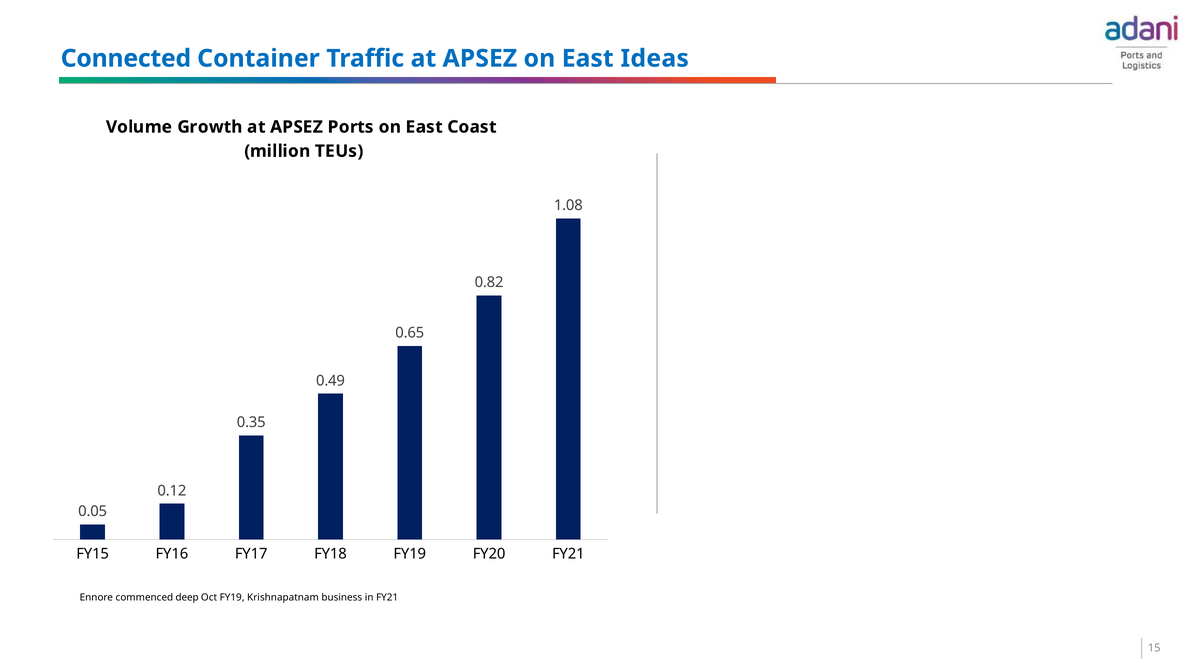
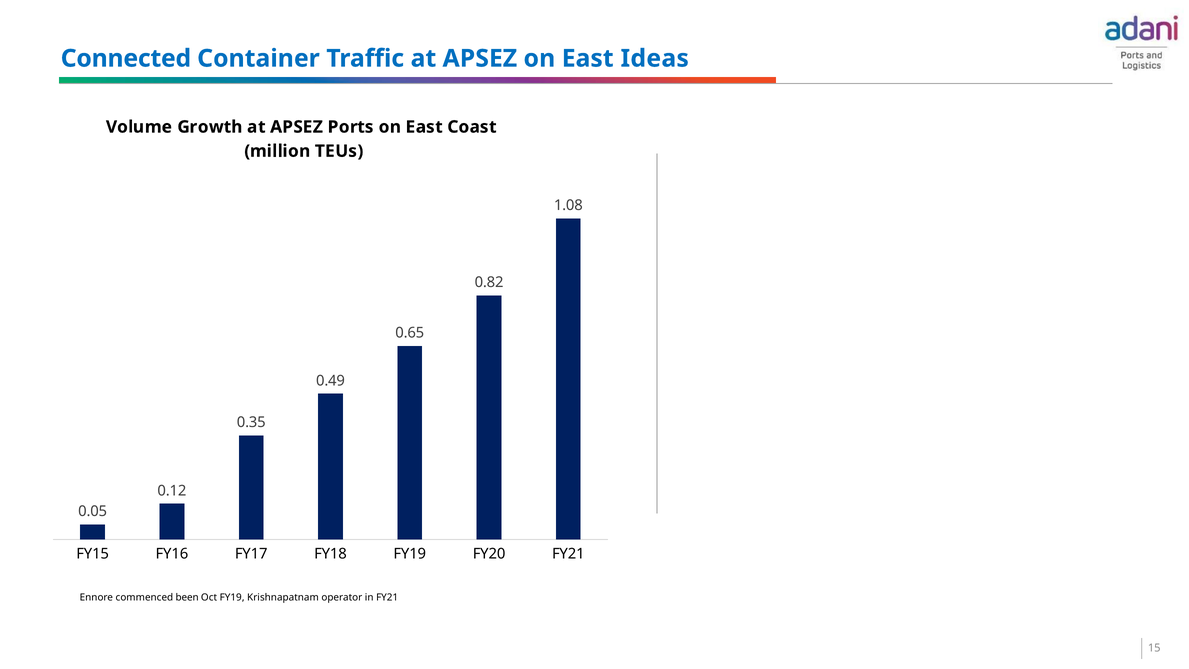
deep: deep -> been (187, 597)
business: business -> operator (342, 597)
